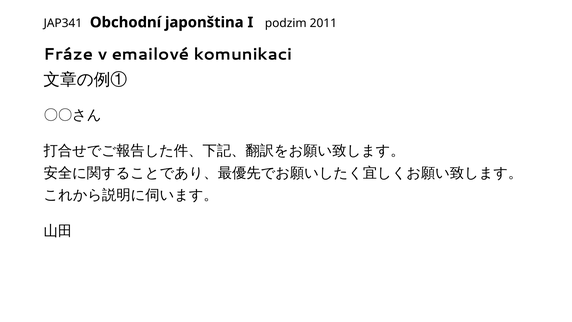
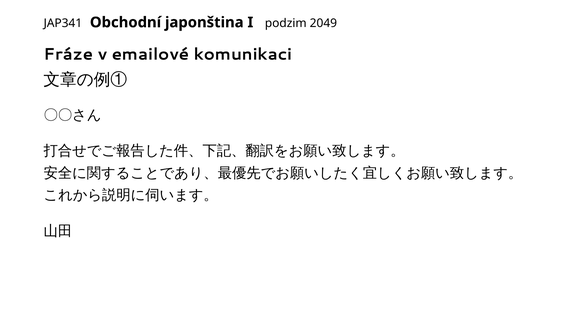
2011: 2011 -> 2049 (323, 23)
